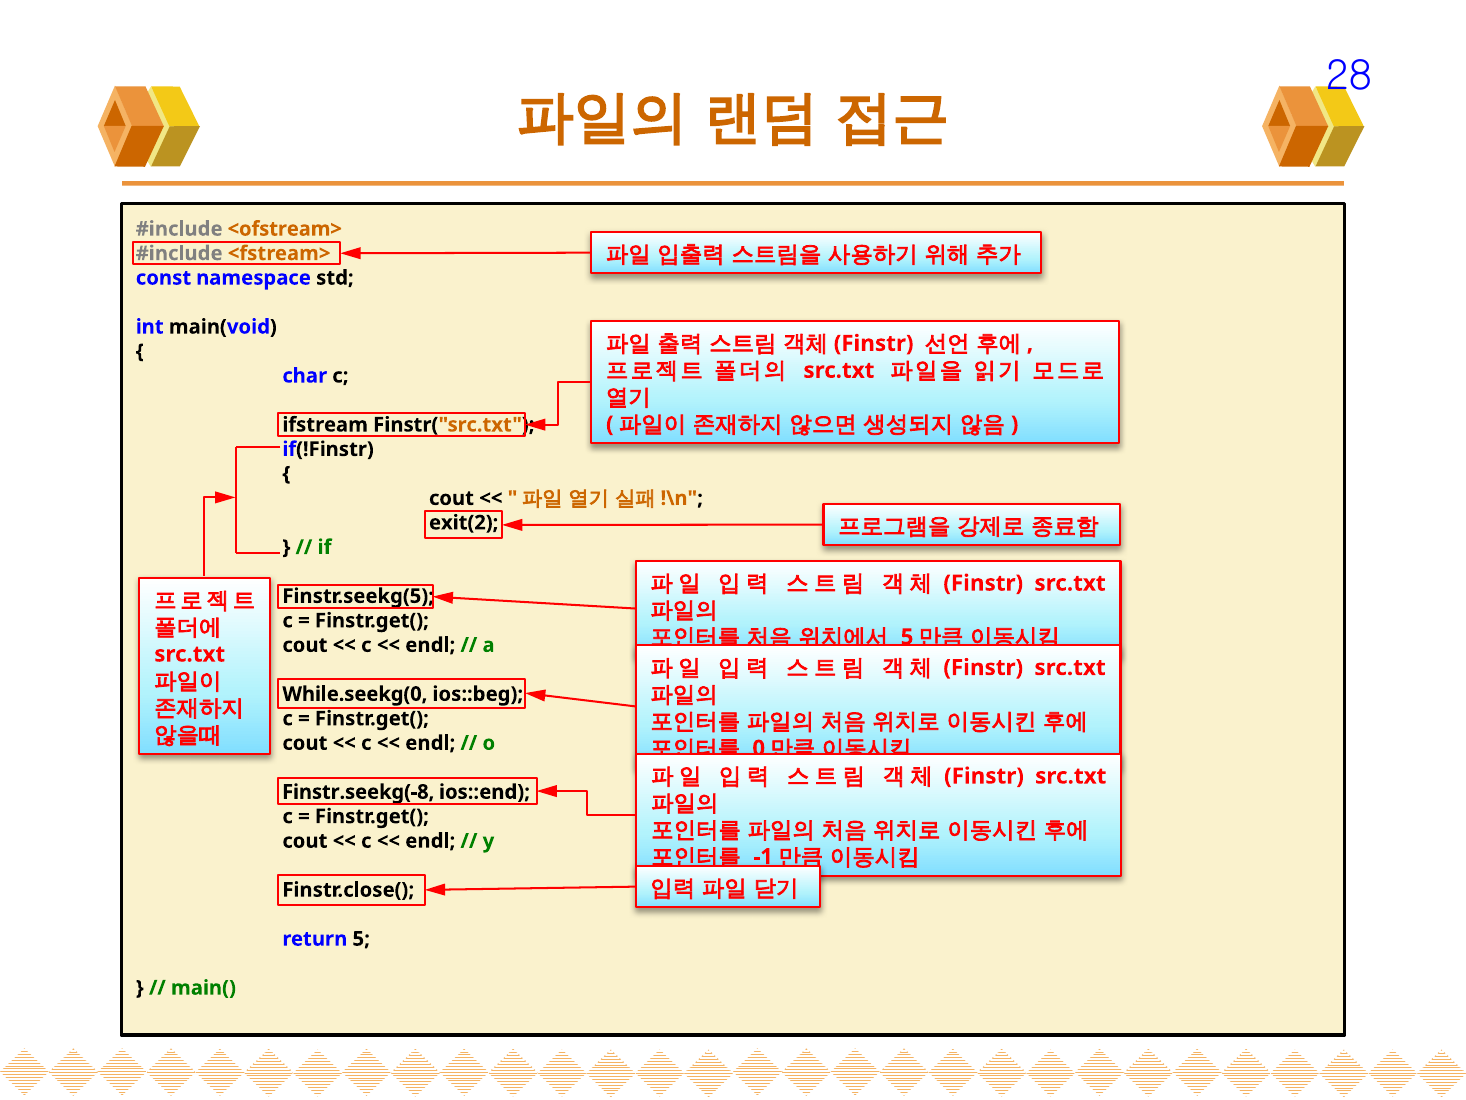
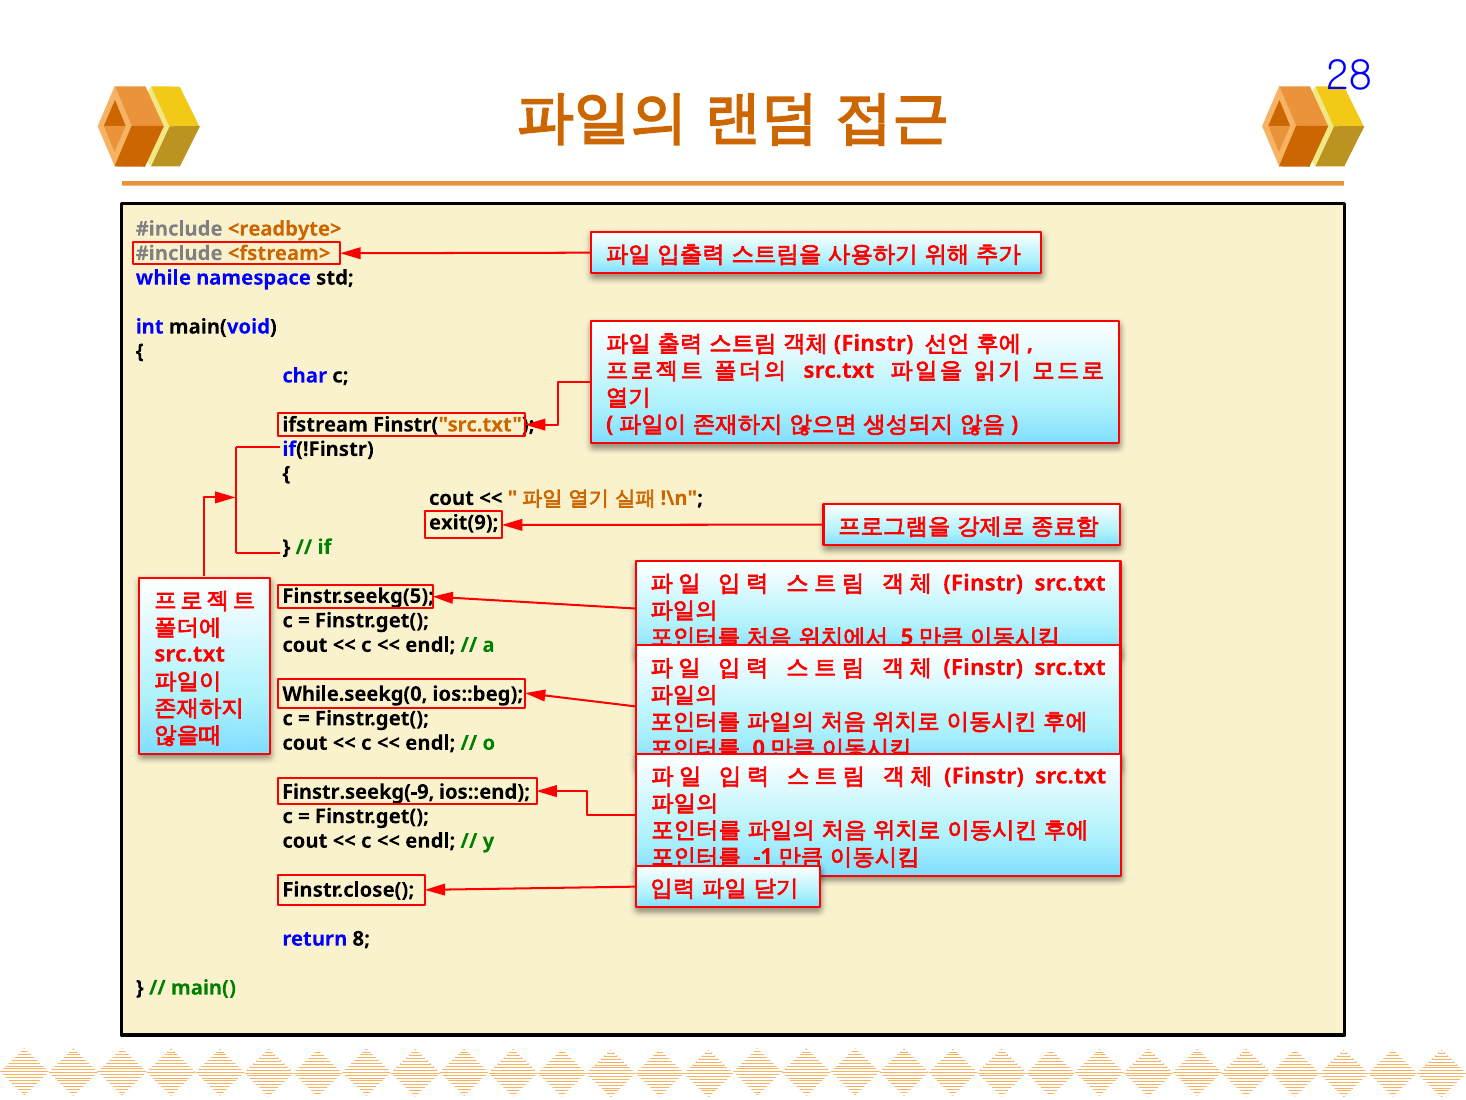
<ofstream>: <ofstream> -> <readbyte> (285, 229)
const: const -> while (163, 278)
exit(2: exit(2 -> exit(9 (464, 522)
Finstr.seekg(-8: Finstr.seekg(-8 -> Finstr.seekg(-9 (358, 792)
return 5: 5 -> 8 (361, 939)
